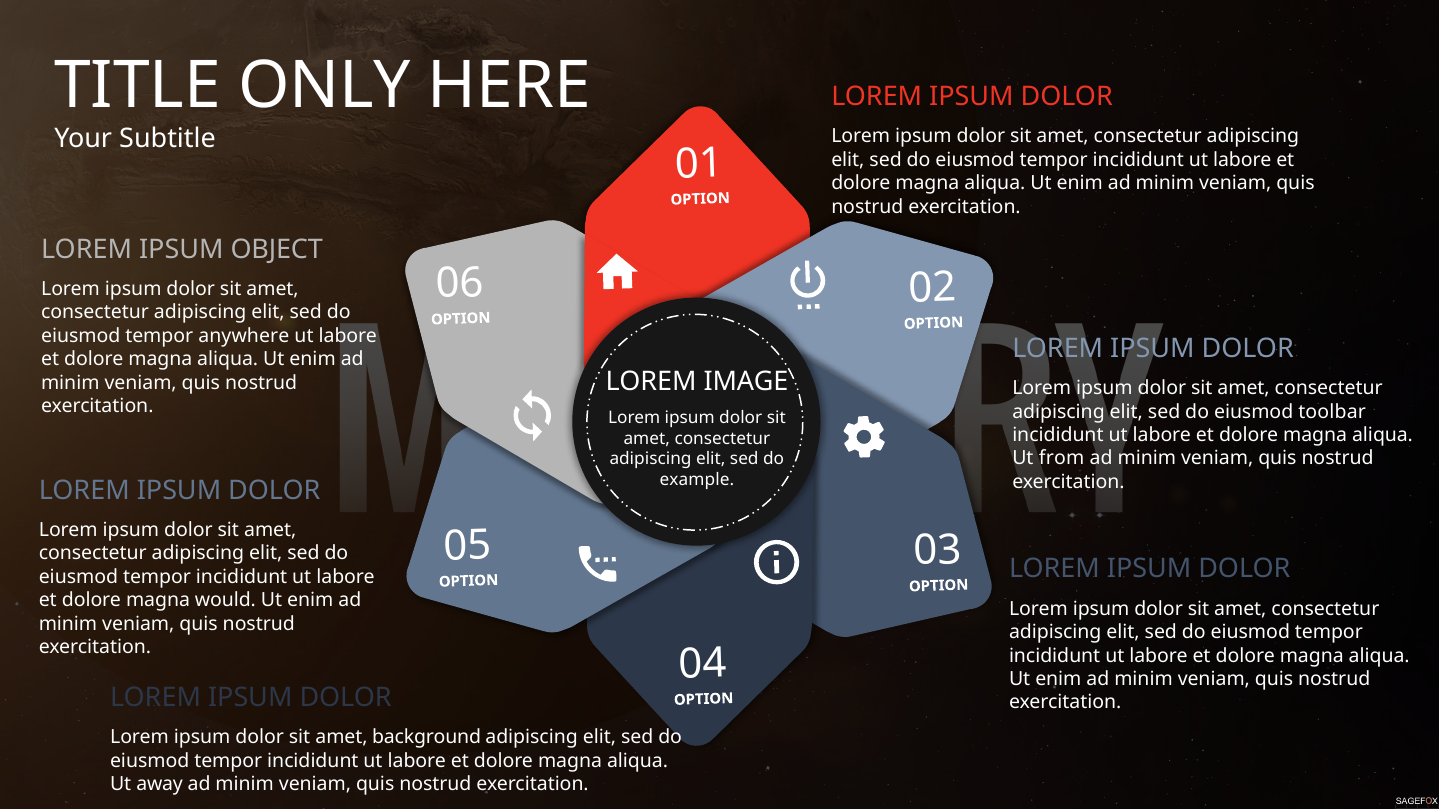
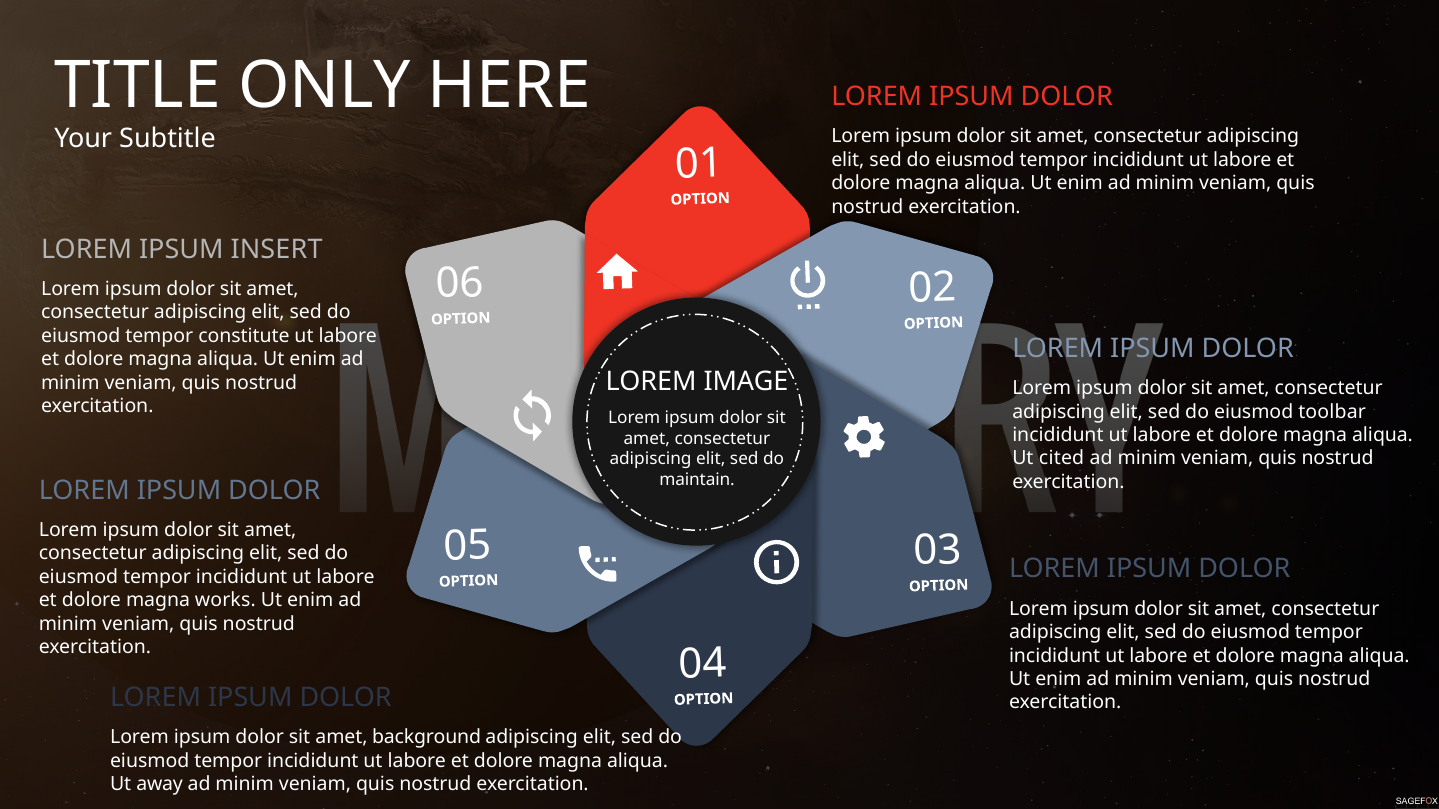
OBJECT: OBJECT -> INSERT (277, 249)
anywhere: anywhere -> constitute (244, 336)
from: from -> cited (1062, 459)
example: example -> maintain (697, 480)
would: would -> works (225, 601)
